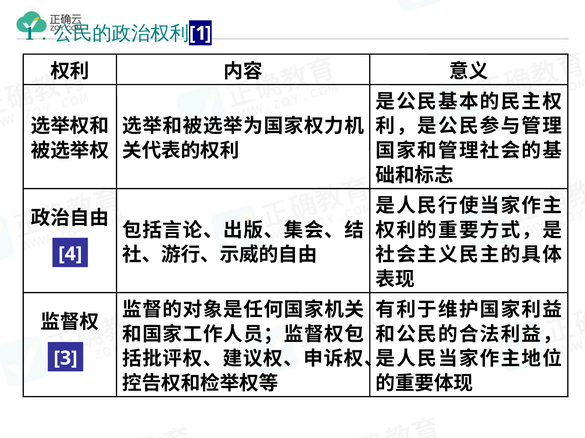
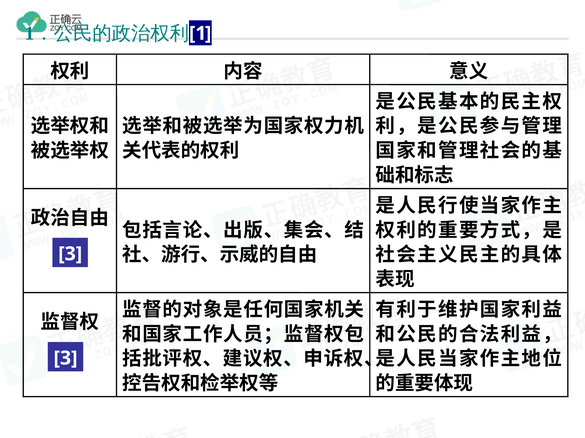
4: 4 -> 3 (70, 254)
